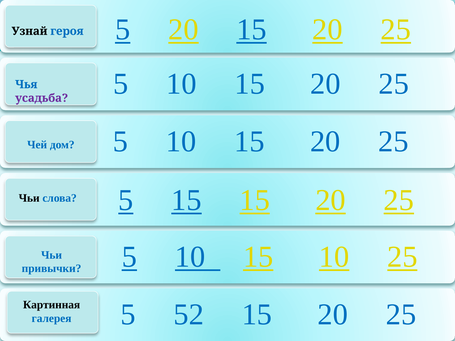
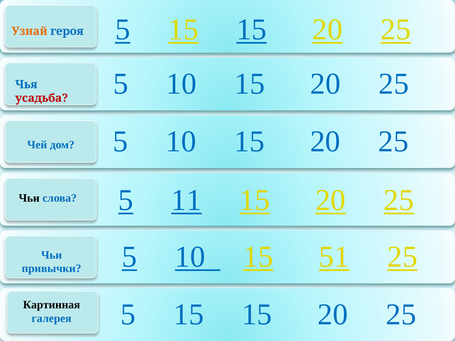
Узнай colour: black -> orange (30, 31)
героя 5 20: 20 -> 15 (183, 30)
усадьба colour: purple -> red (42, 98)
5 15: 15 -> 11 (186, 200)
15 10: 10 -> 51 (334, 257)
52: 52 -> 15 (189, 315)
